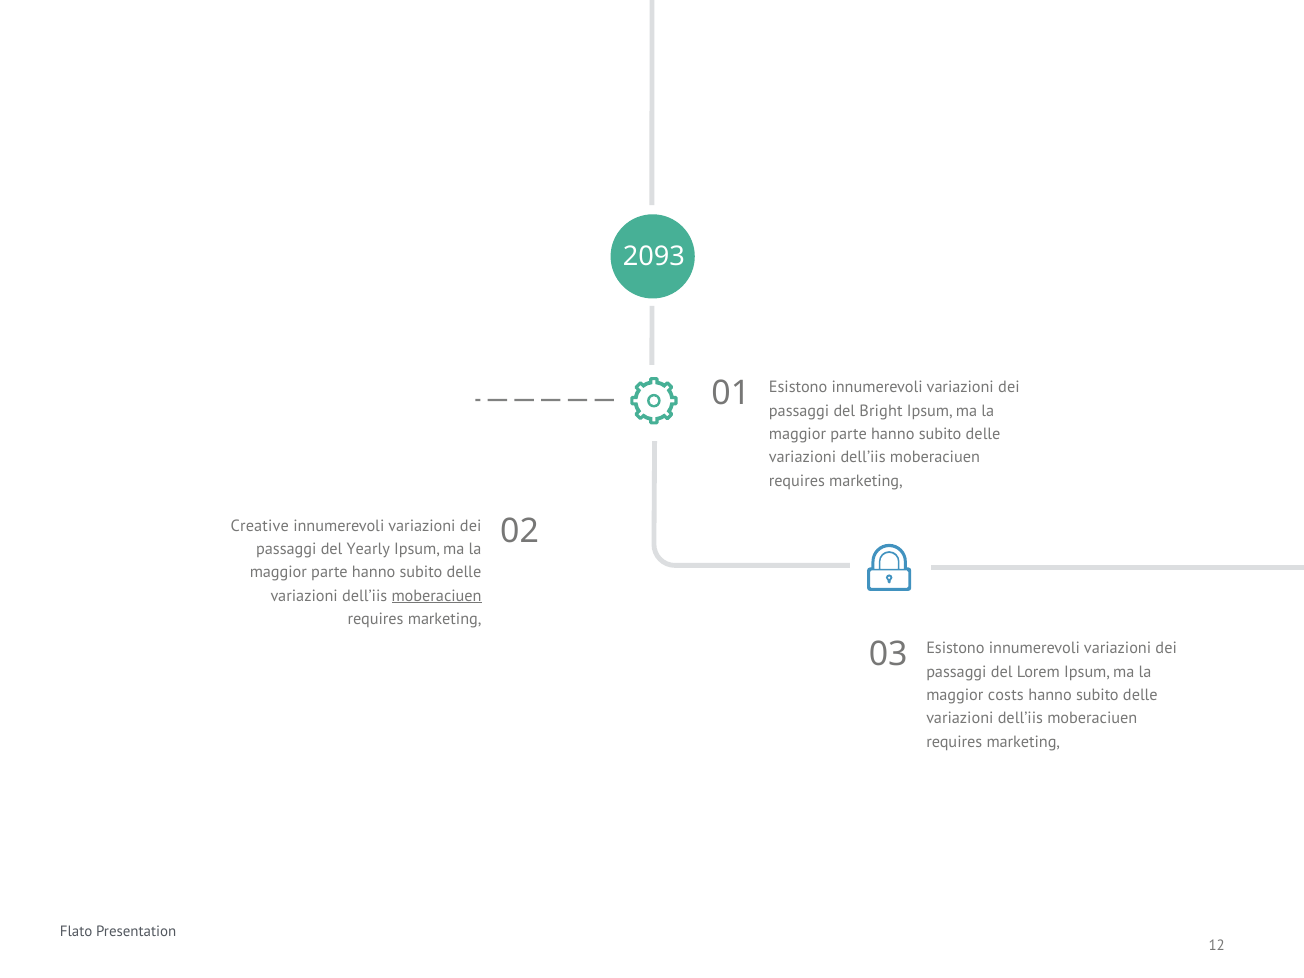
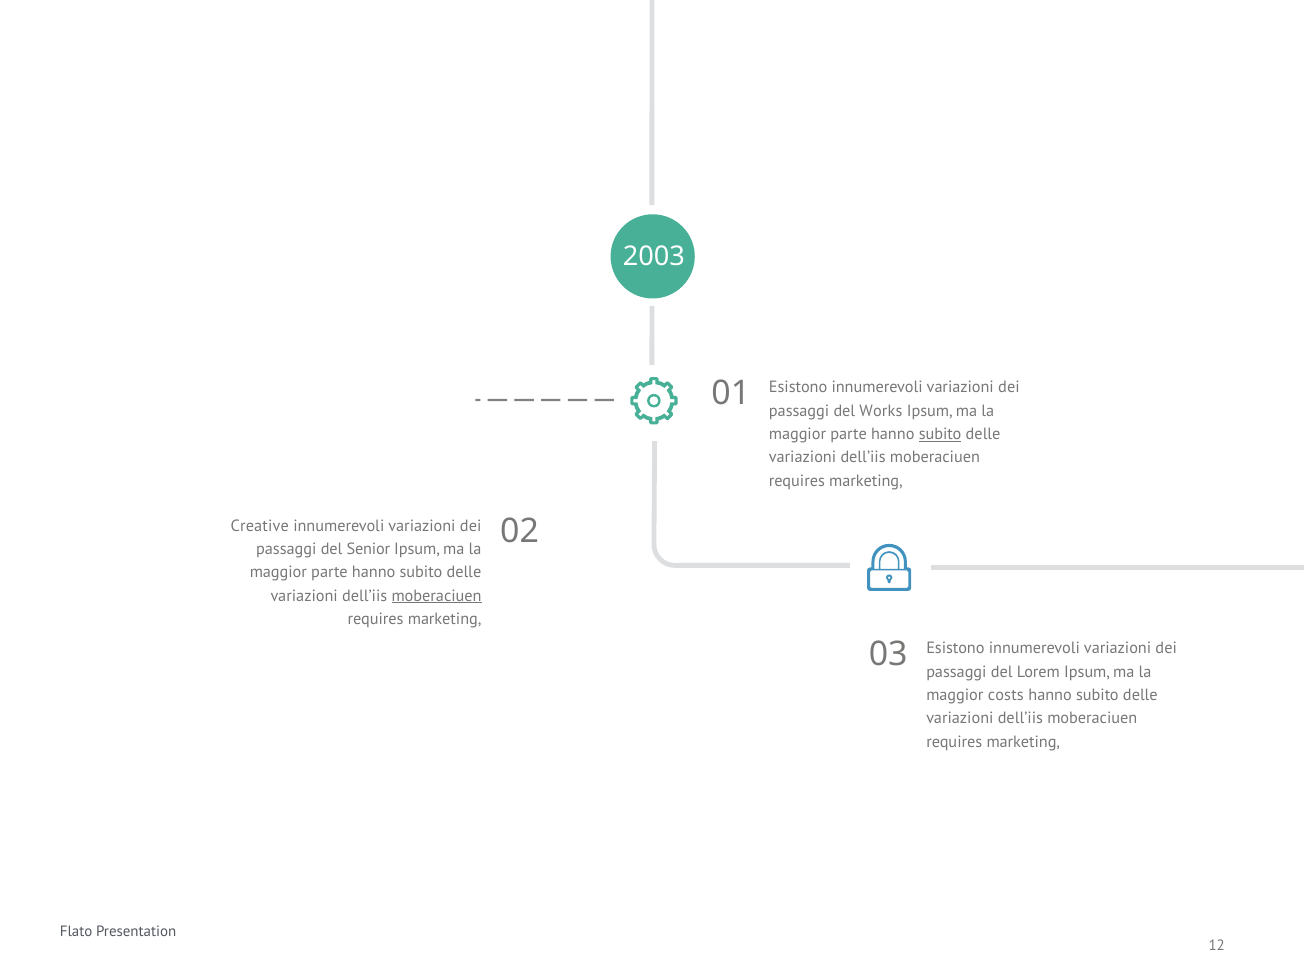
2093: 2093 -> 2003 (654, 256)
Bright: Bright -> Works (881, 411)
subito underline: none -> present (940, 434)
Yearly: Yearly -> Senior (368, 549)
